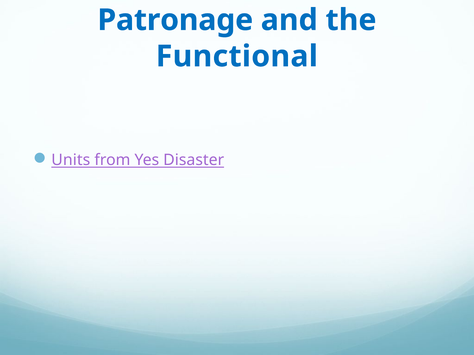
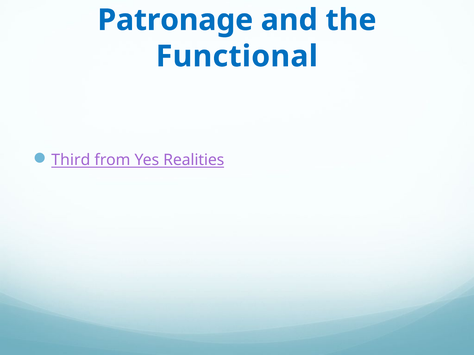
Units: Units -> Third (71, 160)
Disaster: Disaster -> Realities (194, 160)
